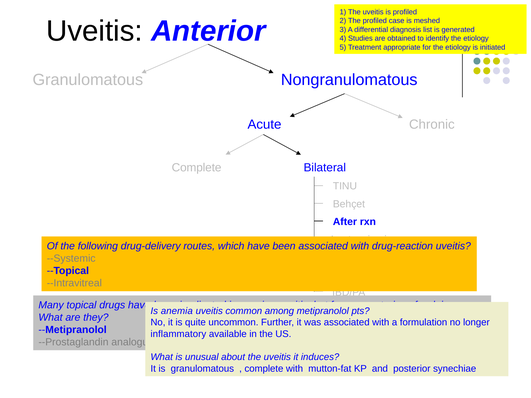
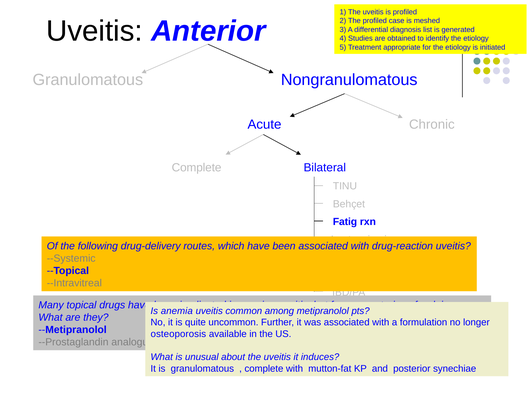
After: After -> Fatig (345, 222)
inflammatory: inflammatory -> osteoporosis (178, 334)
